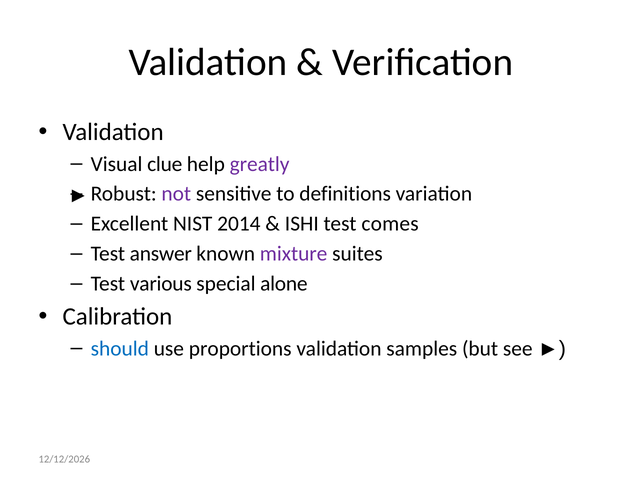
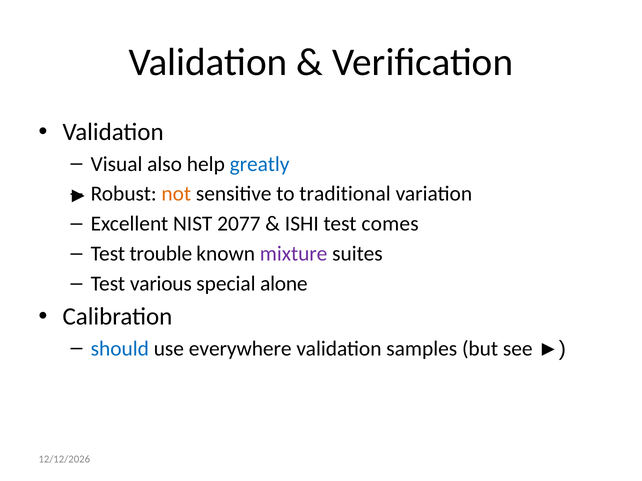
clue: clue -> also (165, 164)
greatly colour: purple -> blue (260, 164)
not colour: purple -> orange (176, 194)
definitions: definitions -> traditional (345, 194)
2014: 2014 -> 2077 (239, 224)
answer: answer -> trouble (161, 254)
proportions: proportions -> everywhere (240, 349)
